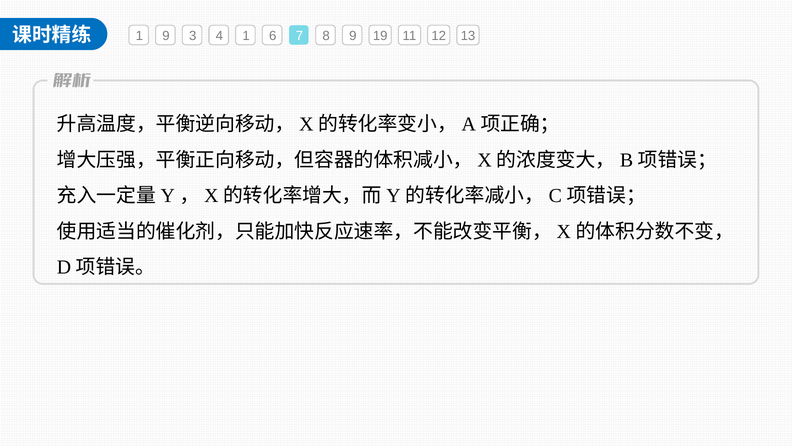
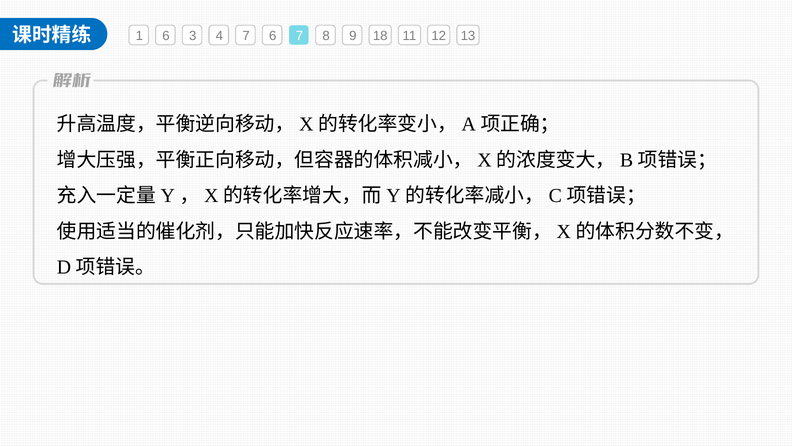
1 9: 9 -> 6 (166, 36)
4 1: 1 -> 7 (246, 36)
19: 19 -> 18 (380, 36)
